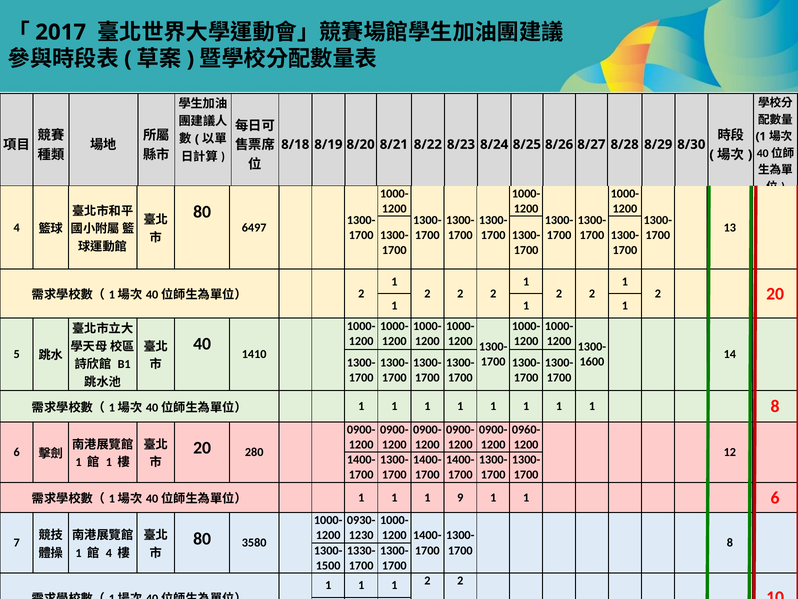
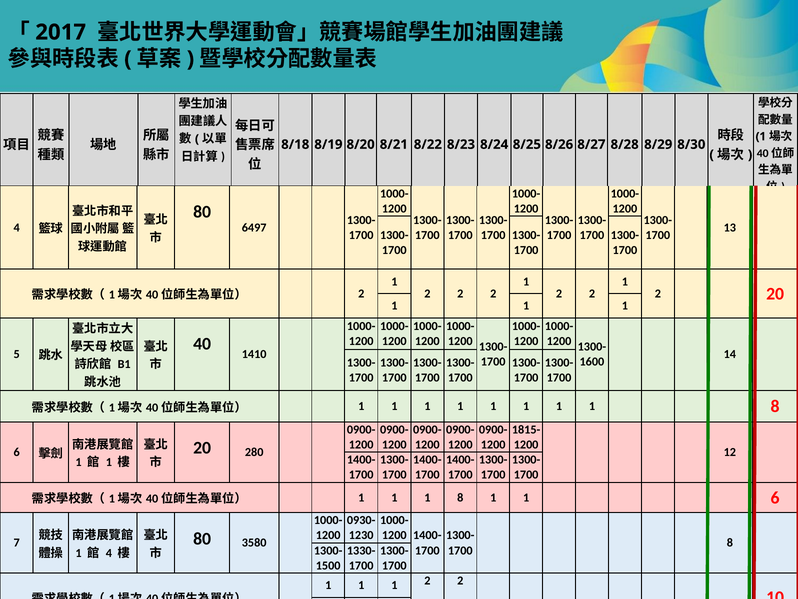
0960-: 0960- -> 1815- (526, 429)
9: 9 -> 8 (460, 497)
